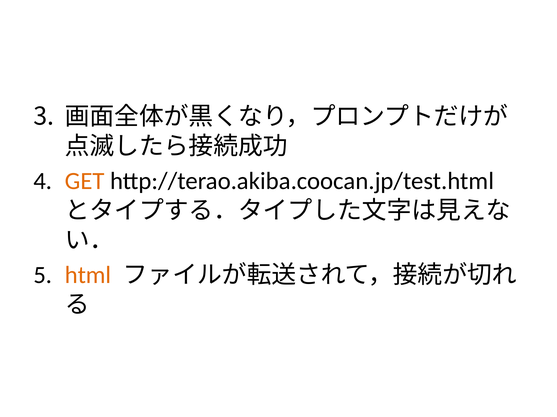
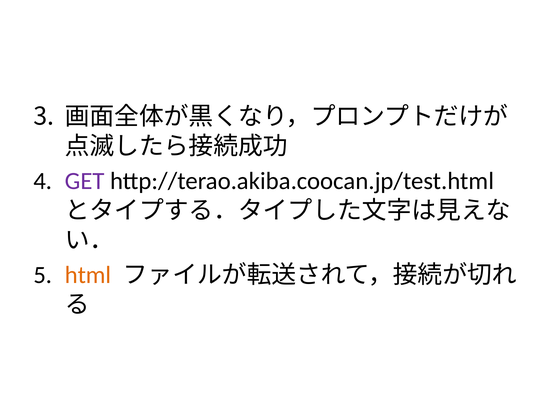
GET colour: orange -> purple (85, 181)
